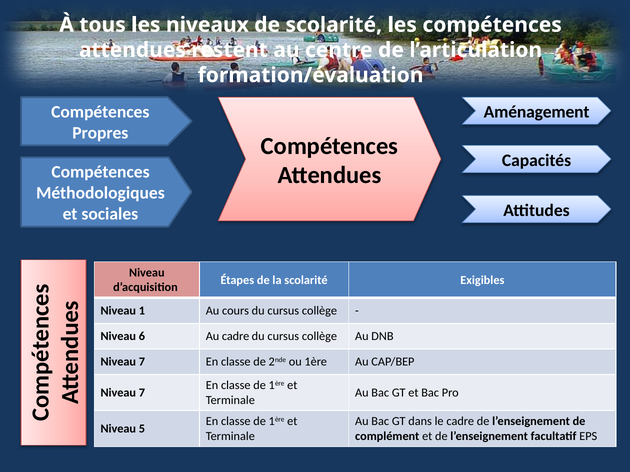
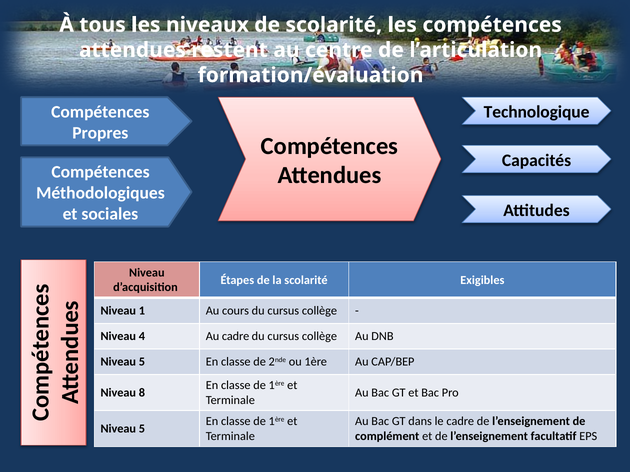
Aménagement: Aménagement -> Technologique (537, 112)
6: 6 -> 4 (142, 337)
7: 7 -> 5 (142, 362)
7: 7 -> 8 (142, 393)
